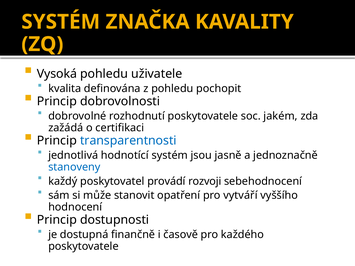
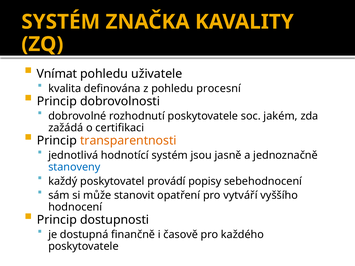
Vysoká: Vysoká -> Vnímat (57, 74)
pochopit: pochopit -> procesní (219, 89)
transparentnosti colour: blue -> orange (128, 141)
rozvoji: rozvoji -> popisy (205, 181)
